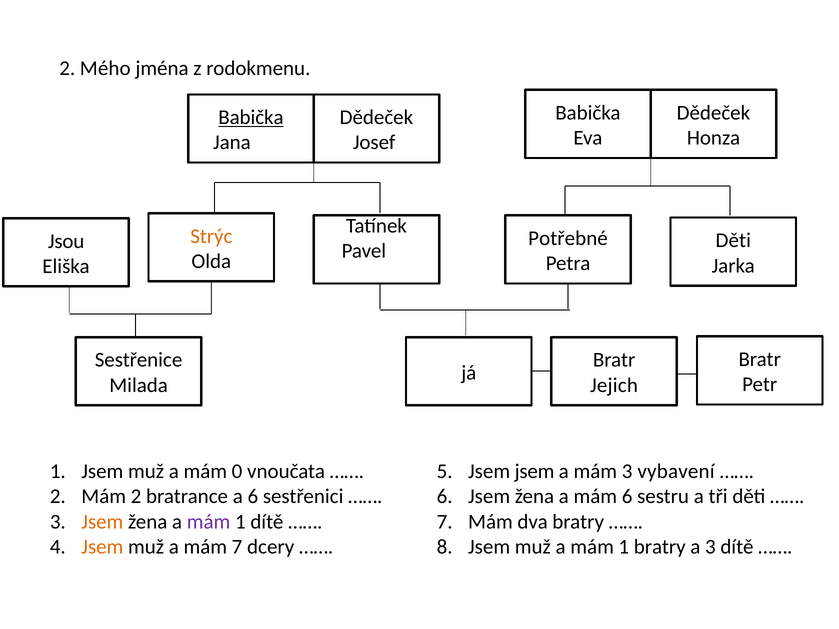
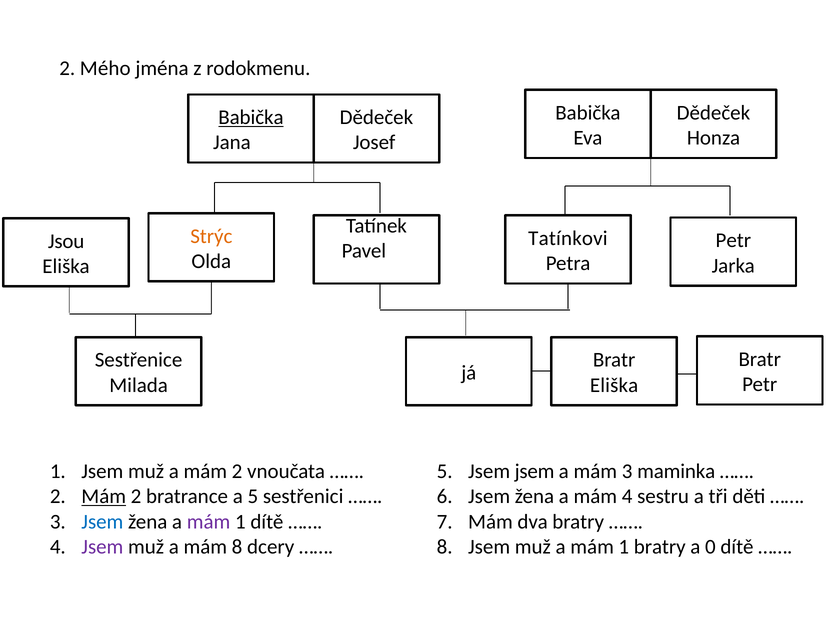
Potřebné: Potřebné -> Tatínkovi (568, 238)
Děti: Děti -> Petr (733, 241)
Jejich: Jejich -> Eliška (614, 385)
a mám 0: 0 -> 2 (237, 472)
vybavení: vybavení -> maminka (676, 472)
Mám underline: none -> present (104, 497)
a 6: 6 -> 5 (253, 497)
mám 6: 6 -> 4 (627, 497)
Jsem colour: orange -> blue (102, 522)
Jsem colour: orange -> purple (102, 547)
mám 7: 7 -> 8 (237, 547)
a 3: 3 -> 0 (710, 547)
